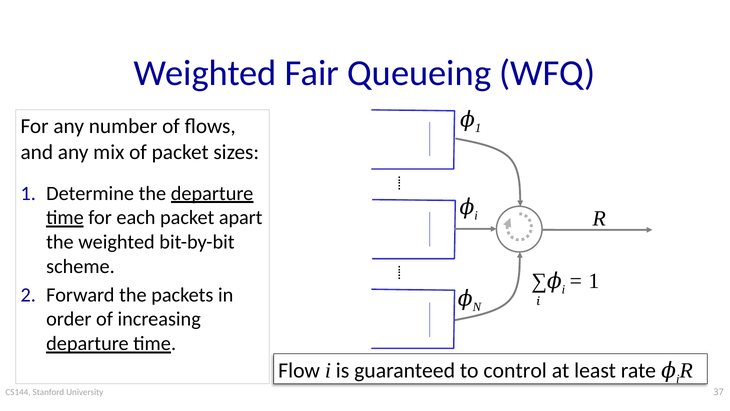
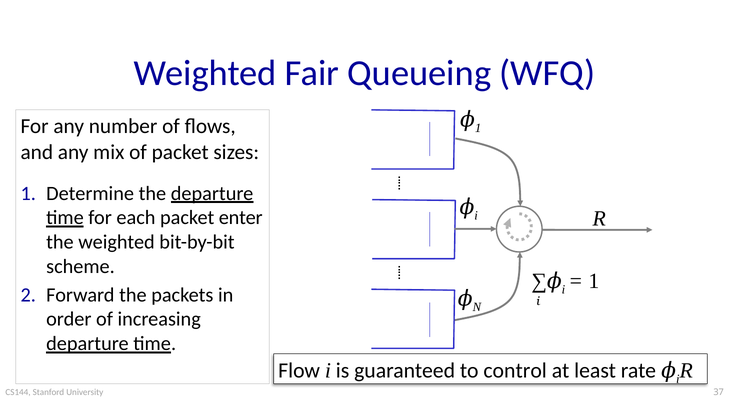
apart: apart -> enter (241, 218)
